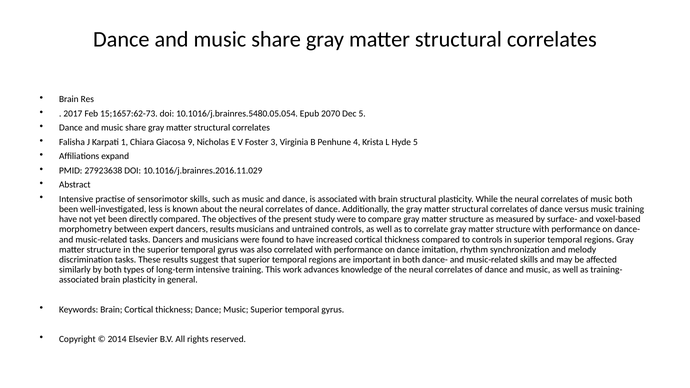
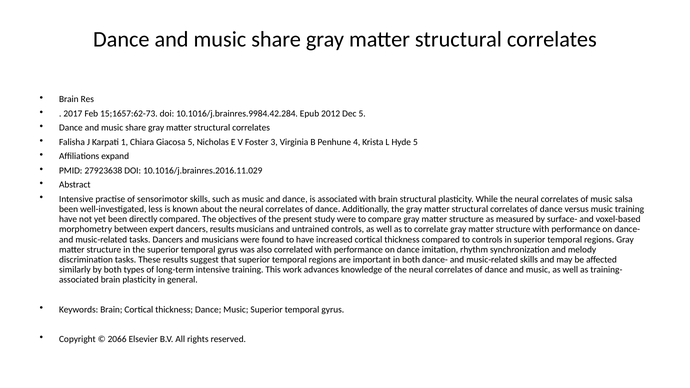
10.1016/j.brainres.5480.05.054: 10.1016/j.brainres.5480.05.054 -> 10.1016/j.brainres.9984.42.284 (237, 114)
2070: 2070 -> 2012 (331, 114)
Giacosa 9: 9 -> 5 (191, 142)
music both: both -> salsa (624, 199)
2014: 2014 -> 2066 (117, 339)
